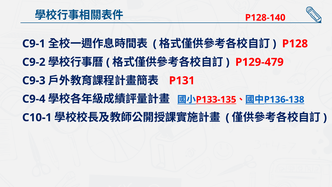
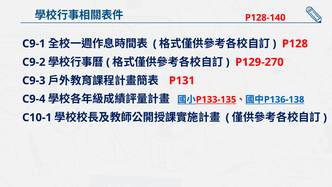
P129-479: P129-479 -> P129-270 (259, 62)
